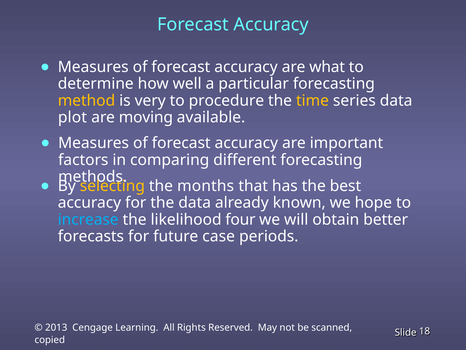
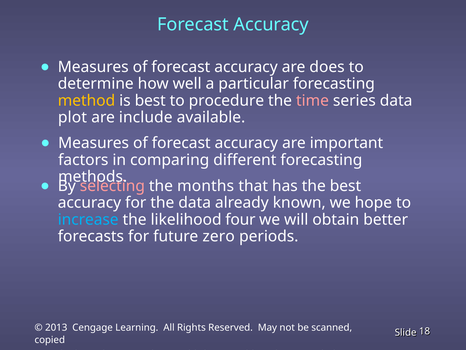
what: what -> does (327, 67)
is very: very -> best (150, 100)
time colour: yellow -> pink (312, 100)
moving: moving -> include (146, 117)
selecting colour: yellow -> pink (112, 186)
case: case -> zero (219, 236)
